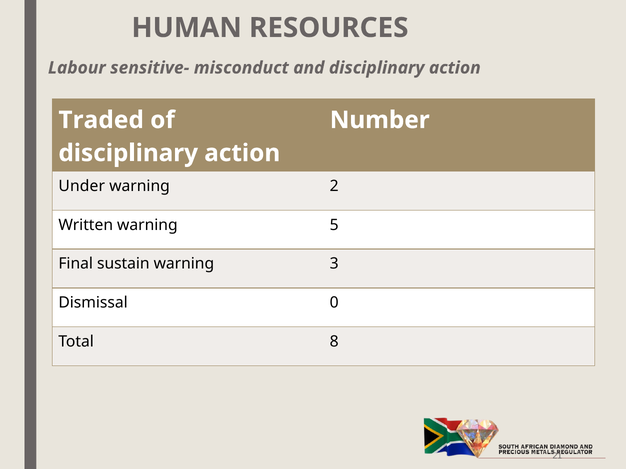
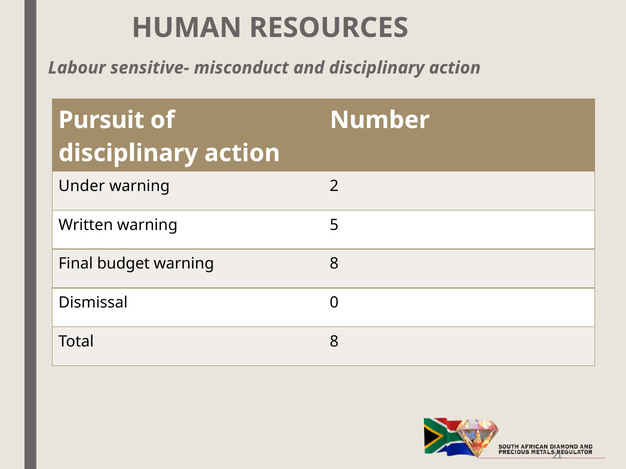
Traded: Traded -> Pursuit (101, 120)
sustain: sustain -> budget (123, 264)
warning 3: 3 -> 8 (334, 264)
